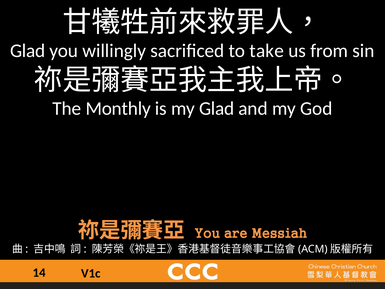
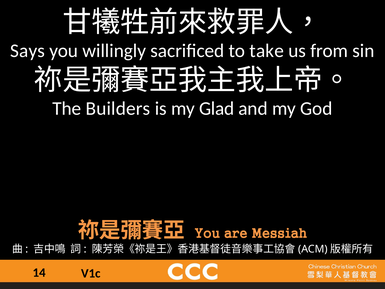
Glad: Glad -> Says (28, 51)
Monthly: Monthly -> Builders (118, 108)
